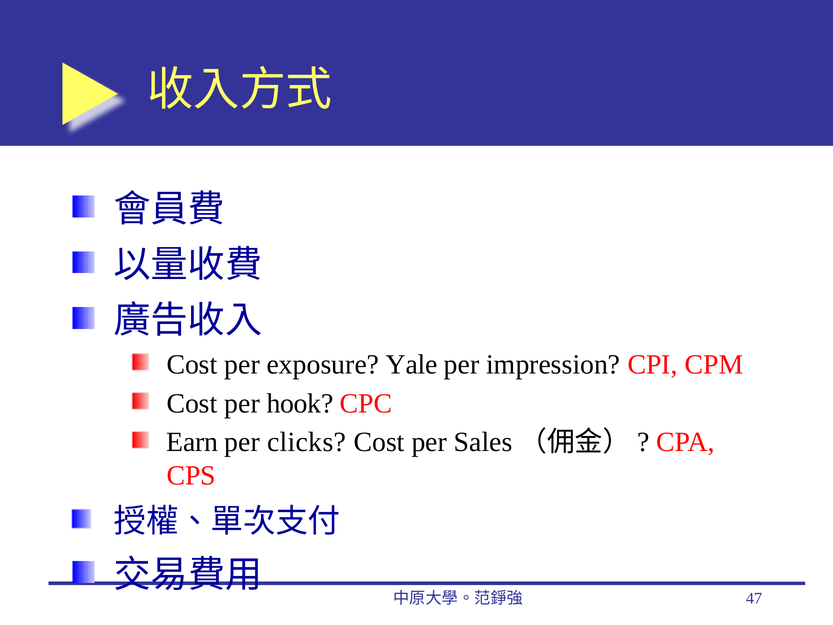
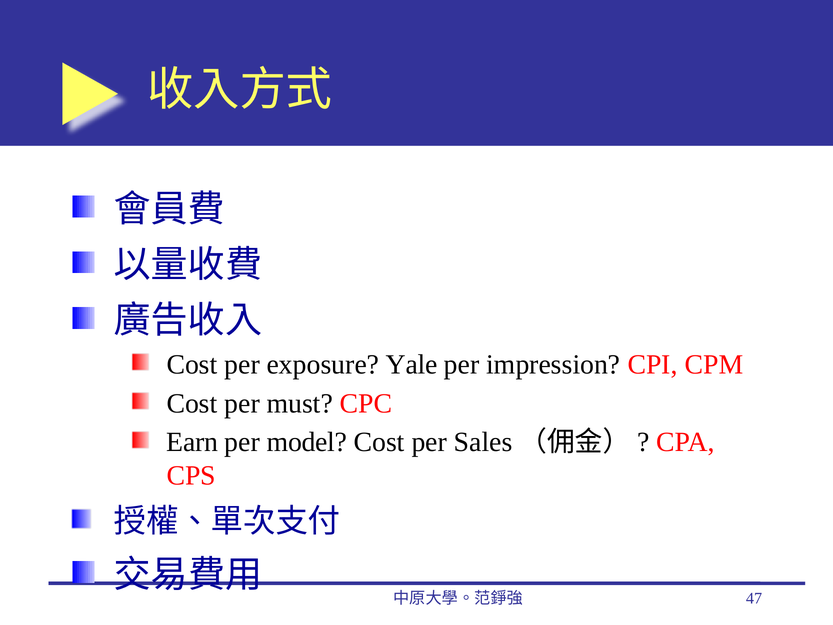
hook: hook -> must (300, 403)
clicks: clicks -> model (307, 442)
